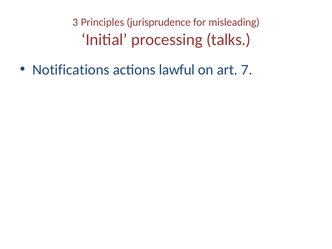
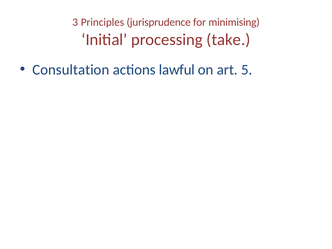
misleading: misleading -> minimising (234, 22)
talks: talks -> take (228, 40)
Notifications: Notifications -> Consultation (71, 70)
7: 7 -> 5 (247, 70)
